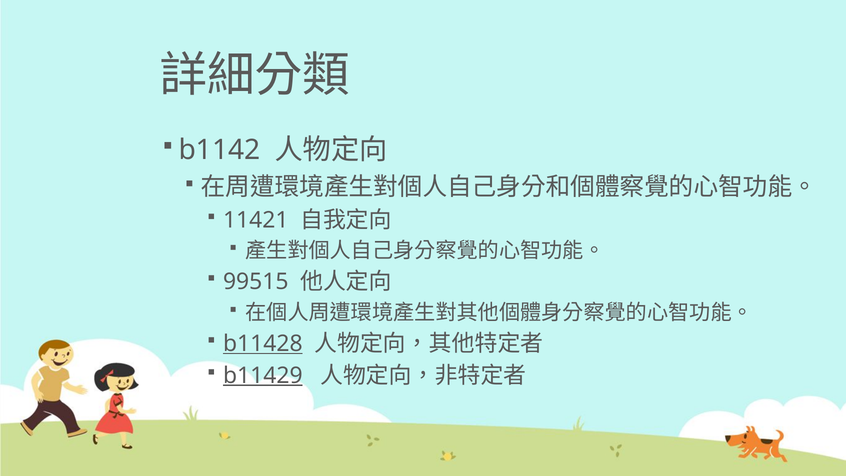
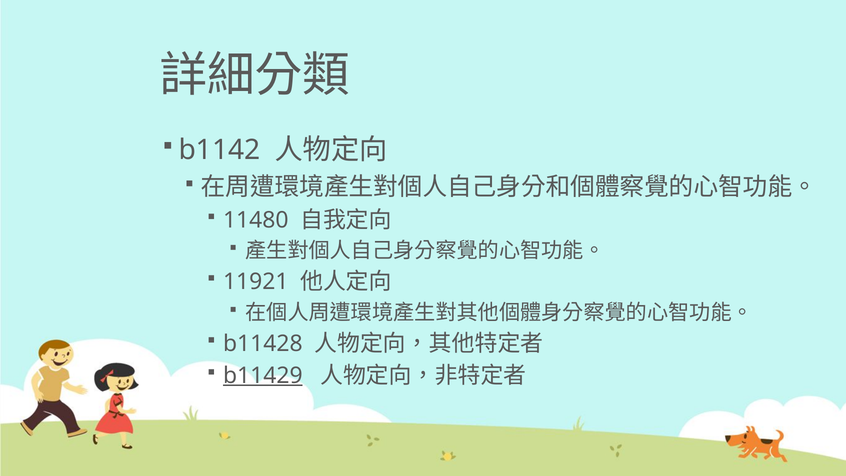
11421: 11421 -> 11480 (256, 220)
99515: 99515 -> 11921 (256, 282)
b11428 underline: present -> none (263, 344)
